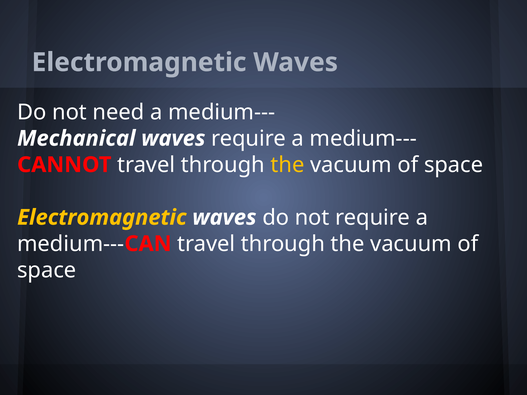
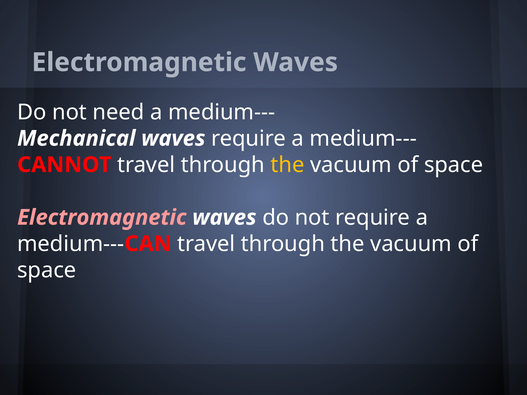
Electromagnetic colour: yellow -> pink (102, 218)
